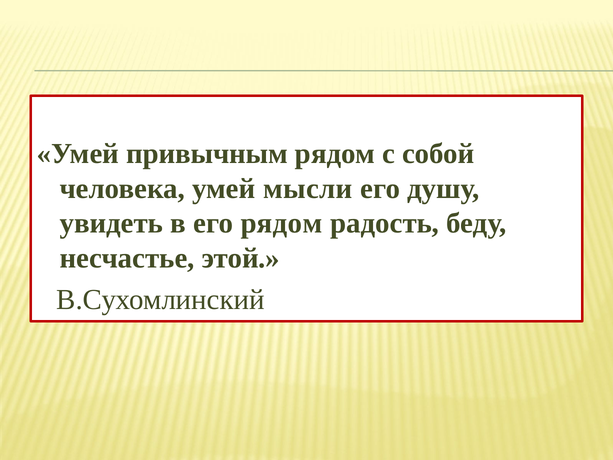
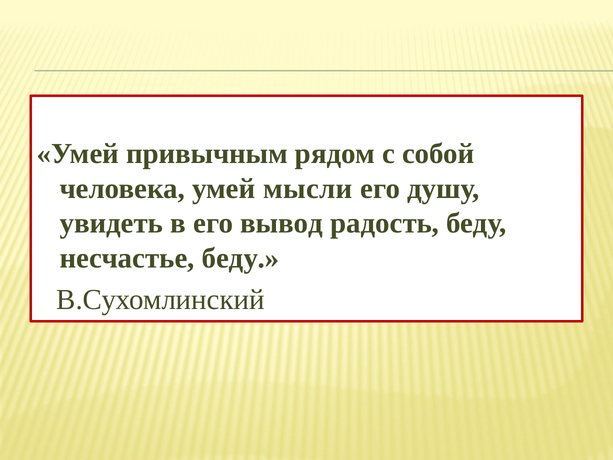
его рядом: рядом -> вывод (282, 223)
несчастье этой: этой -> беду (241, 258)
